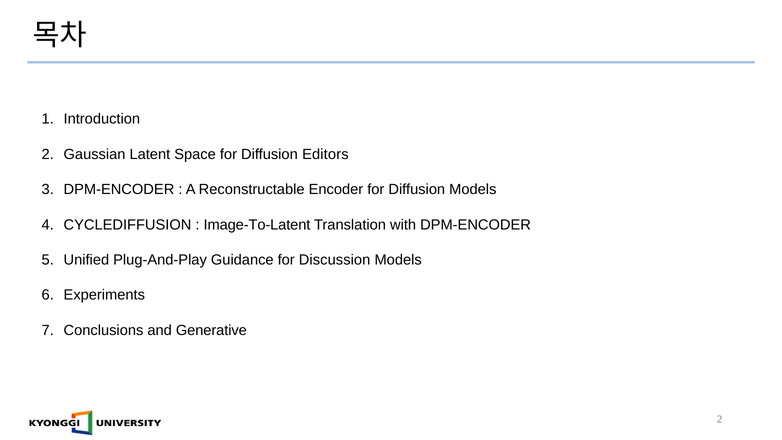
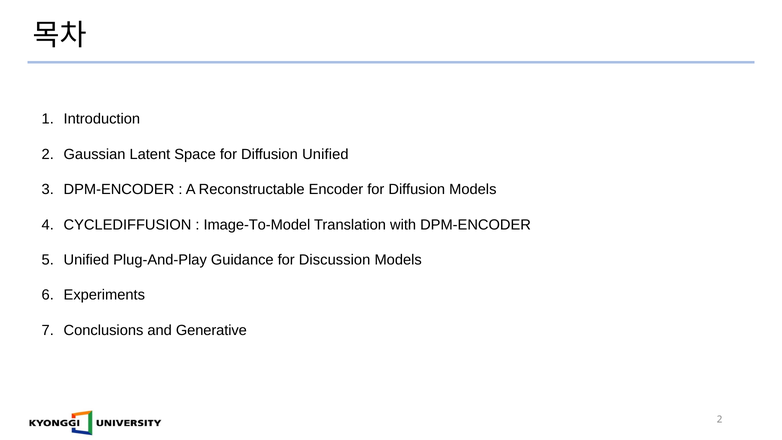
Diffusion Editors: Editors -> Unified (325, 154)
Image-To-Latent: Image-To-Latent -> Image-To-Model (257, 225)
